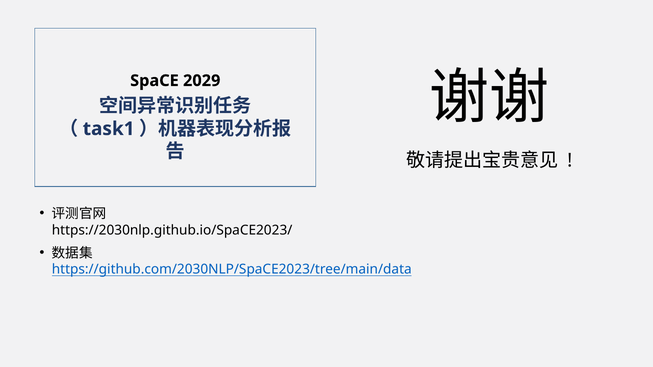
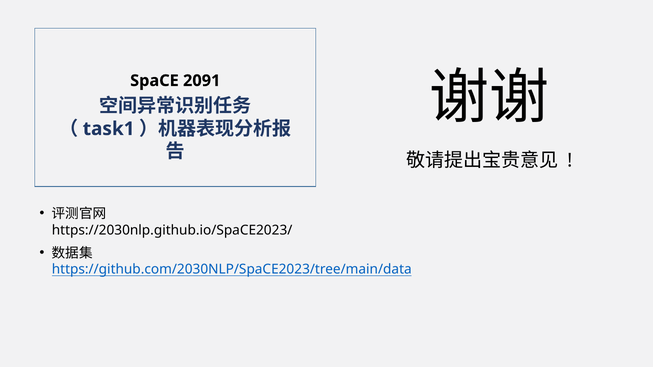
2029: 2029 -> 2091 (202, 81)
